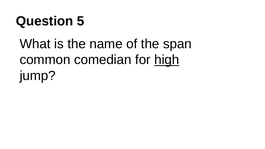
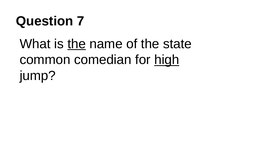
5: 5 -> 7 (81, 21)
the underline: none -> present (77, 44)
span: span -> state (177, 44)
